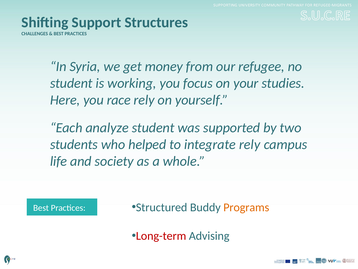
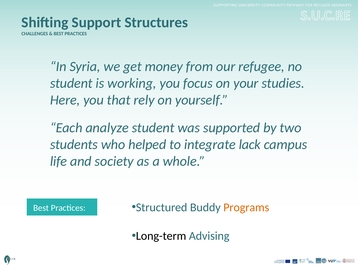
race: race -> that (119, 100)
integrate rely: rely -> lack (250, 144)
Long-term colour: red -> black (161, 236)
